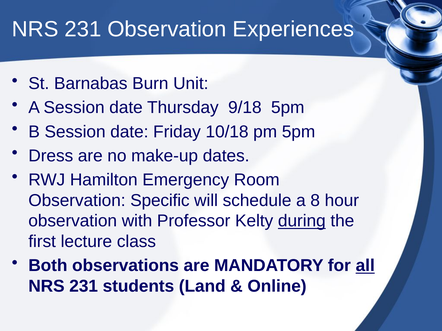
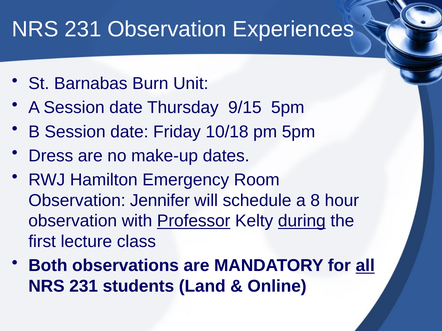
9/18: 9/18 -> 9/15 (245, 108)
Specific: Specific -> Jennifer (160, 201)
Professor underline: none -> present (194, 221)
